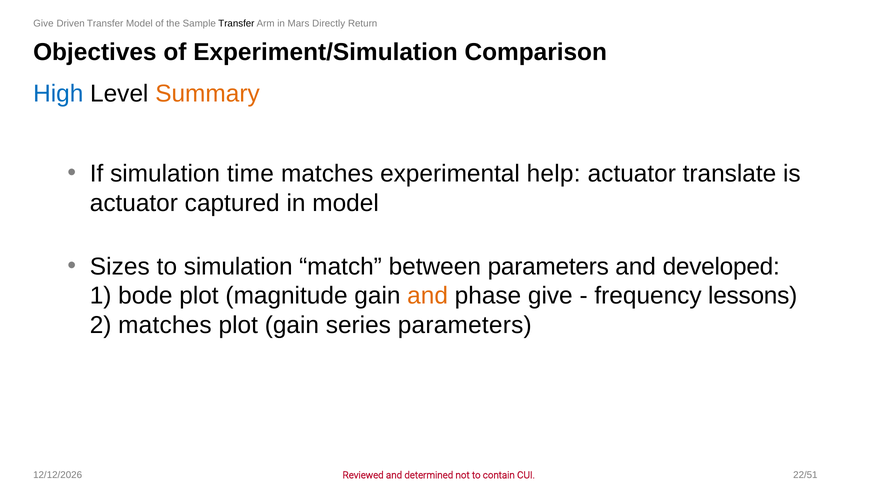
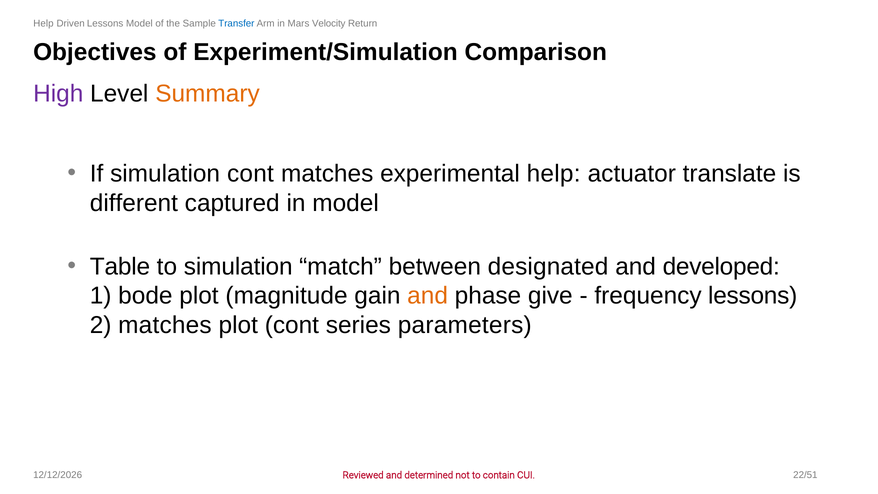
Give: Give -> Help (43, 24)
Driven Transfer: Transfer -> Lessons (105, 24)
Transfer colour: black -> blue (236, 24)
Directly: Directly -> Velocity (329, 24)
High colour: blue -> purple (58, 93)
simulation time: time -> cont (250, 174)
actuator: actuator -> different (134, 203)
Sizes: Sizes -> Table (120, 266)
between parameters: parameters -> designated (548, 266)
plot gain: gain -> cont (292, 325)
